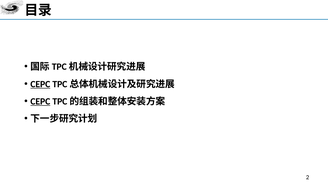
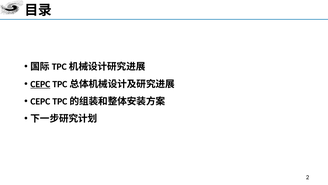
CEPC underline: present -> none (40, 101)
